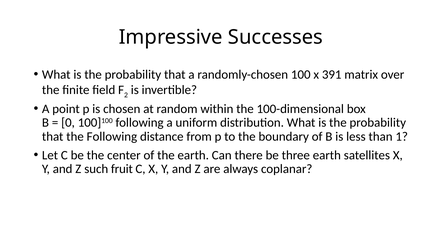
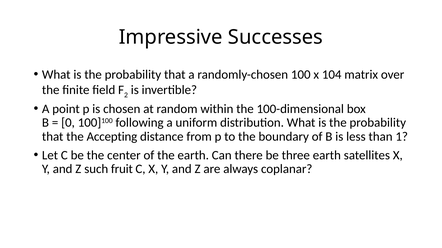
391: 391 -> 104 (332, 75)
the Following: Following -> Accepting (112, 137)
